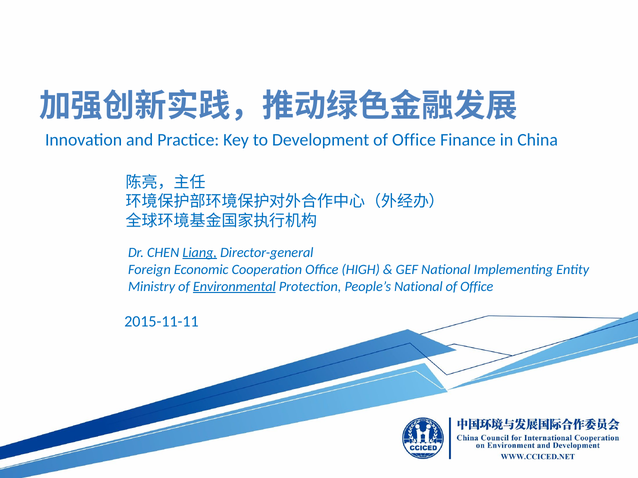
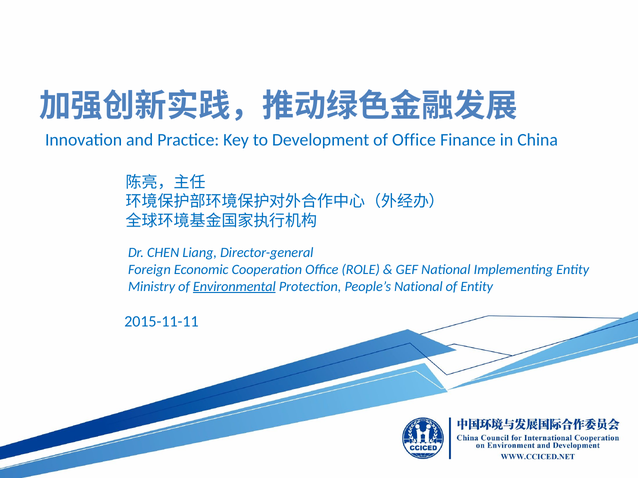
Liang underline: present -> none (200, 253)
HIGH: HIGH -> ROLE (361, 270)
Office: Office -> Entity (477, 287)
